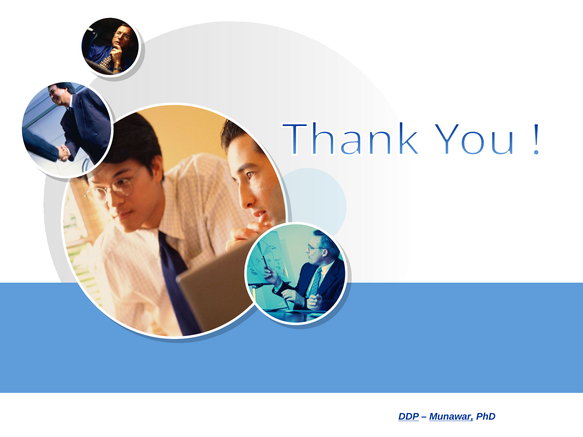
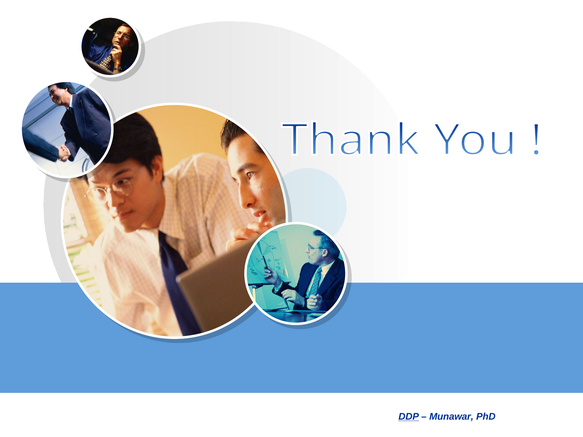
Munawar underline: present -> none (451, 417)
